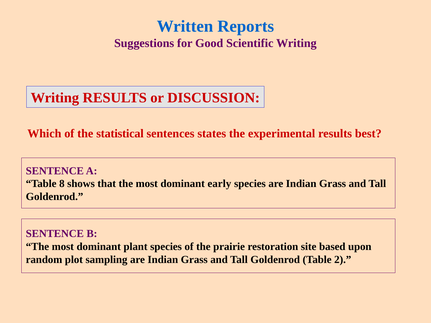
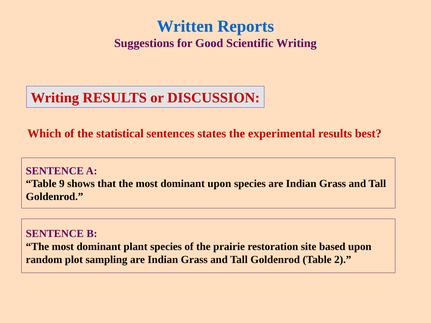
8: 8 -> 9 (62, 184)
dominant early: early -> upon (219, 184)
